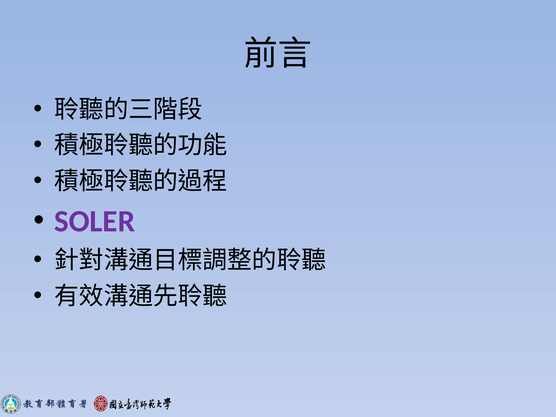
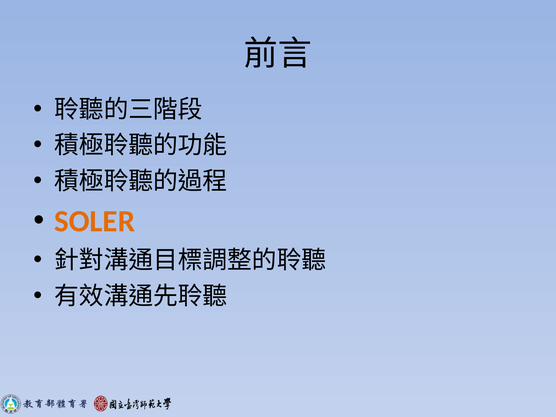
SOLER colour: purple -> orange (95, 221)
